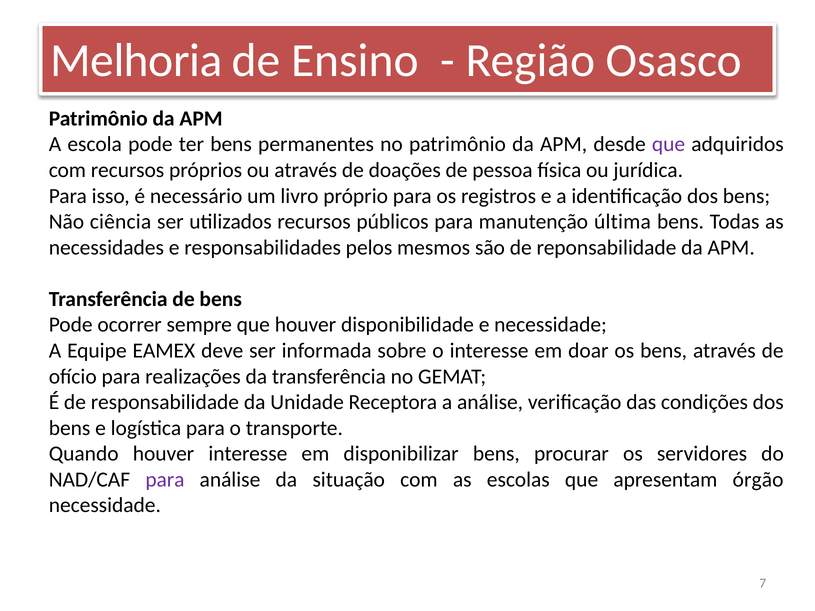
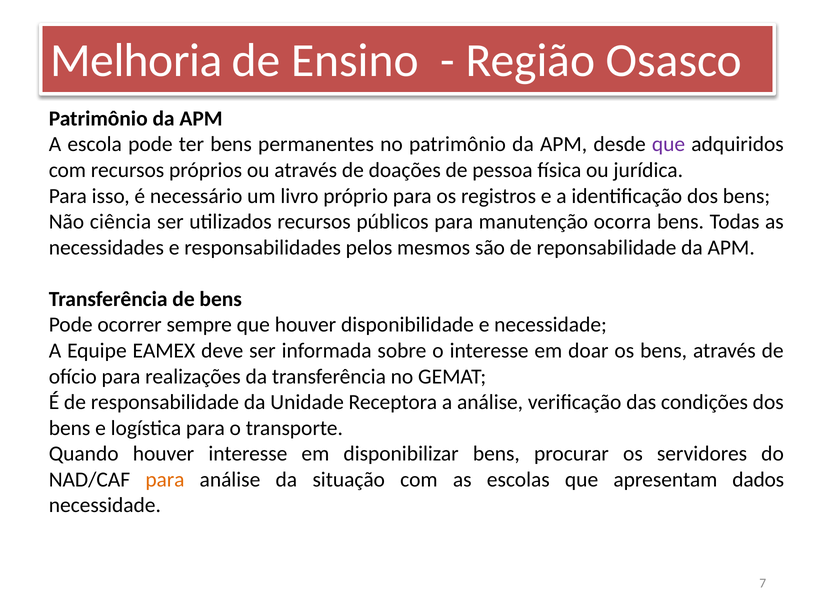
última: última -> ocorra (622, 222)
para colour: purple -> orange (165, 480)
órgão: órgão -> dados (758, 480)
